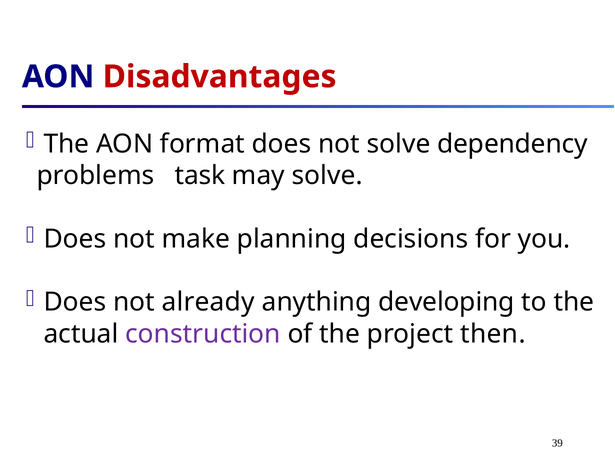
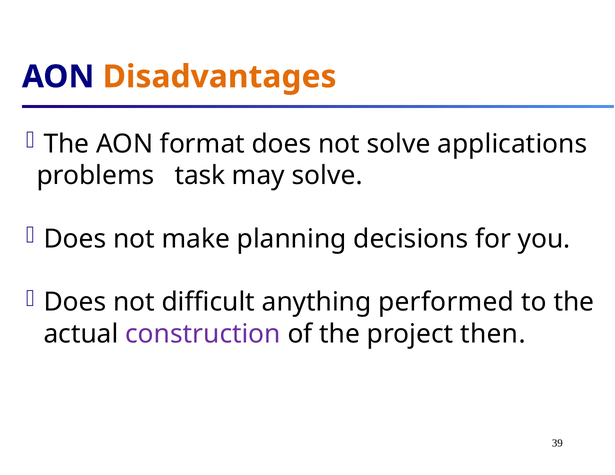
Disadvantages colour: red -> orange (220, 77)
dependency: dependency -> applications (512, 144)
already: already -> difficult (208, 302)
developing: developing -> performed (446, 302)
